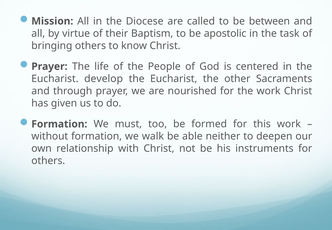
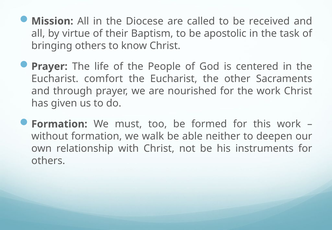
between: between -> received (269, 21)
develop: develop -> comfort (104, 79)
